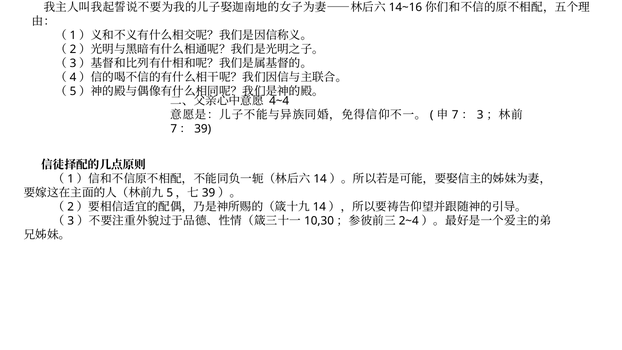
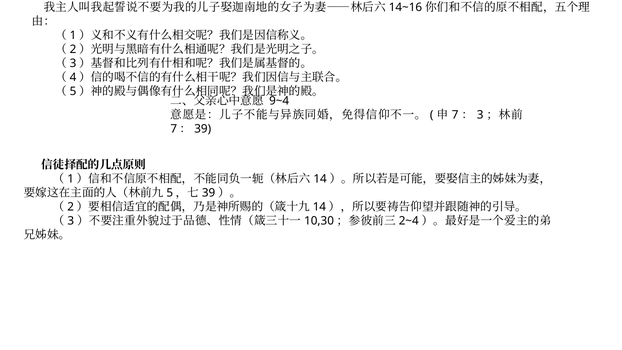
4~4: 4~4 -> 9~4 (279, 101)
